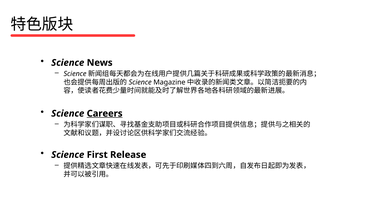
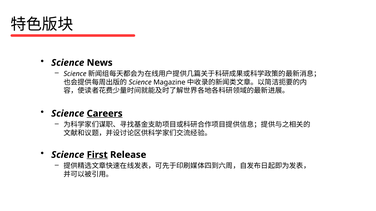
First underline: none -> present (97, 155)
